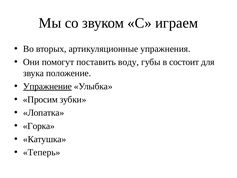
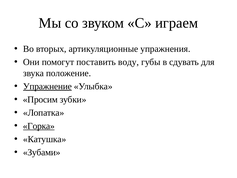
состоит: состоит -> сдувать (184, 62)
Горка underline: none -> present (39, 126)
Теперь: Теперь -> Зубами (42, 152)
